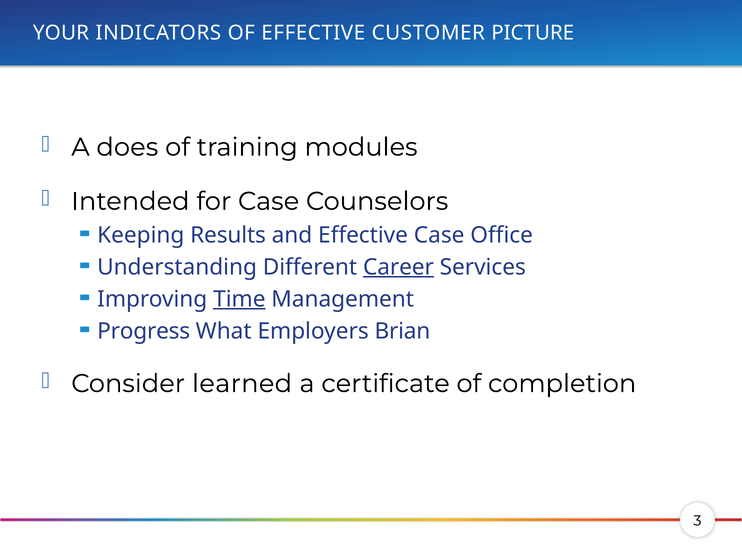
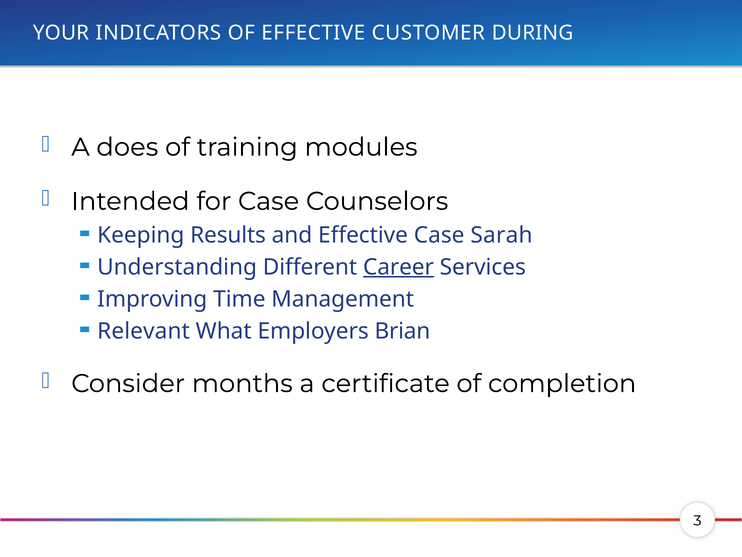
PICTURE: PICTURE -> DURING (533, 33)
Office: Office -> Sarah (502, 235)
Time underline: present -> none (239, 299)
Progress: Progress -> Relevant (144, 331)
learned: learned -> months (242, 383)
